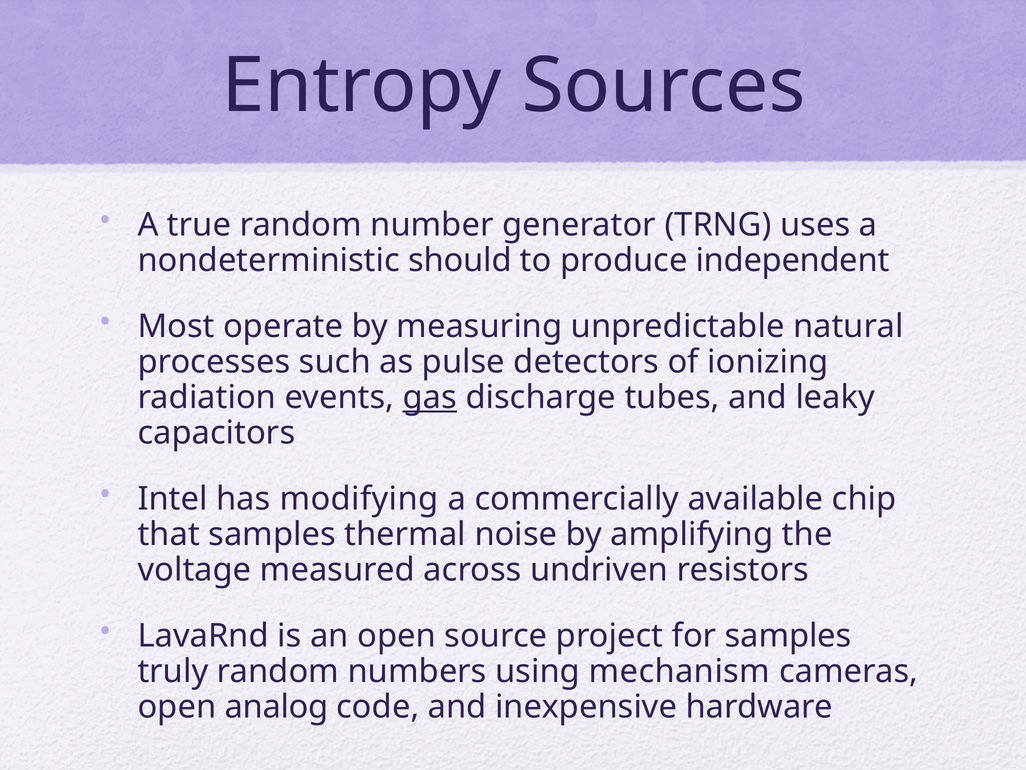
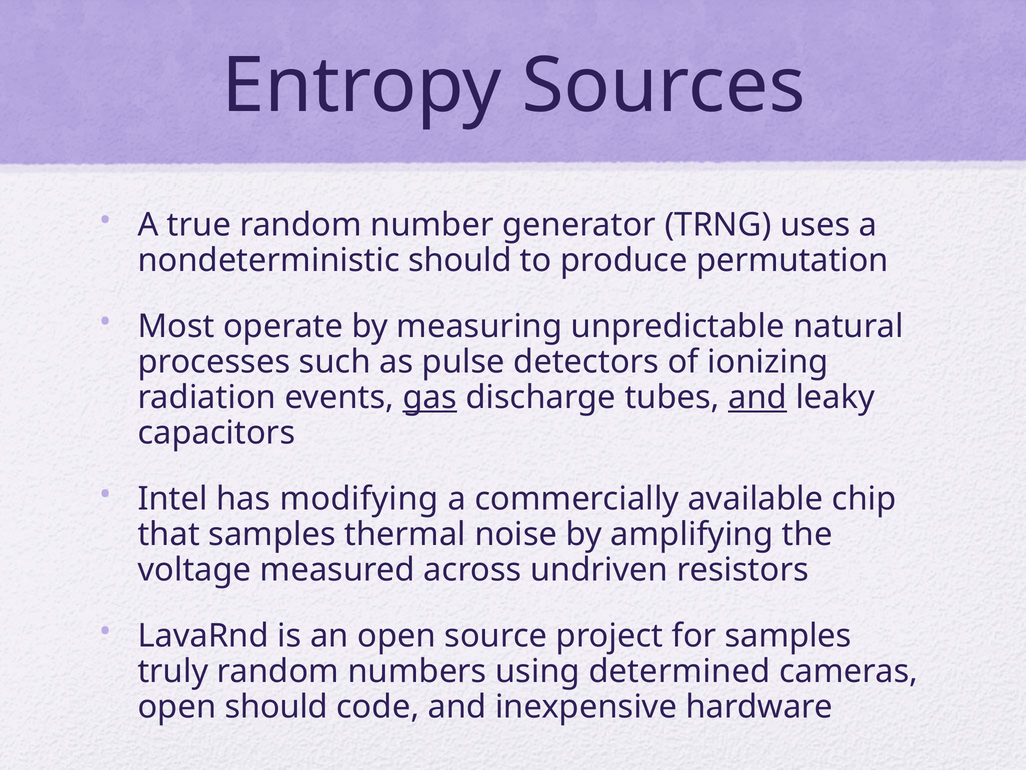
independent: independent -> permutation (792, 260)
and underline: none -> present (758, 397)
mechanism: mechanism -> determined (679, 671)
open analog: analog -> should (276, 706)
